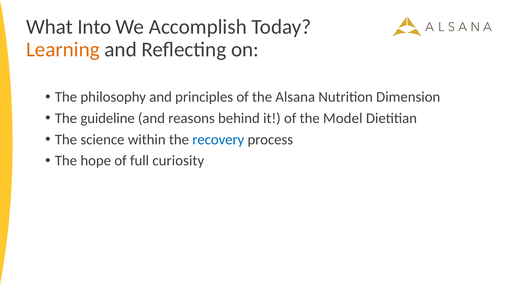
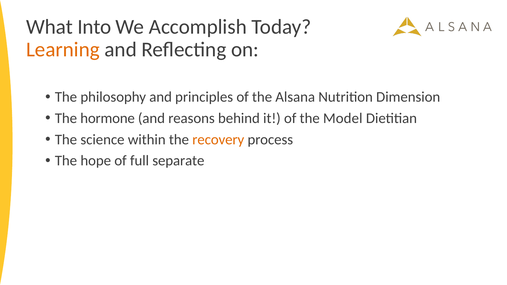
guideline: guideline -> hormone (108, 118)
recovery colour: blue -> orange (218, 140)
curiosity: curiosity -> separate (178, 161)
